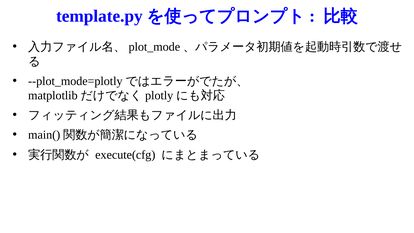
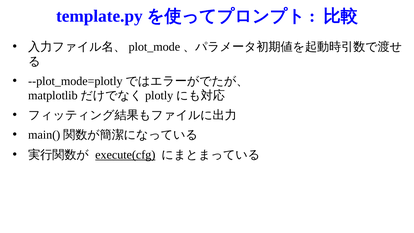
execute(cfg underline: none -> present (125, 155)
